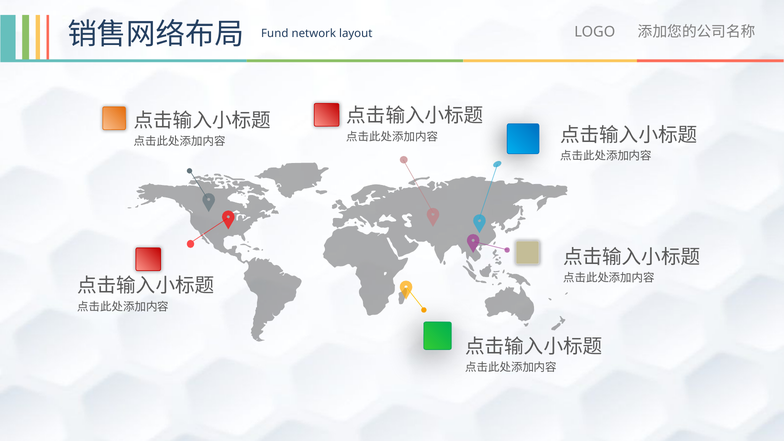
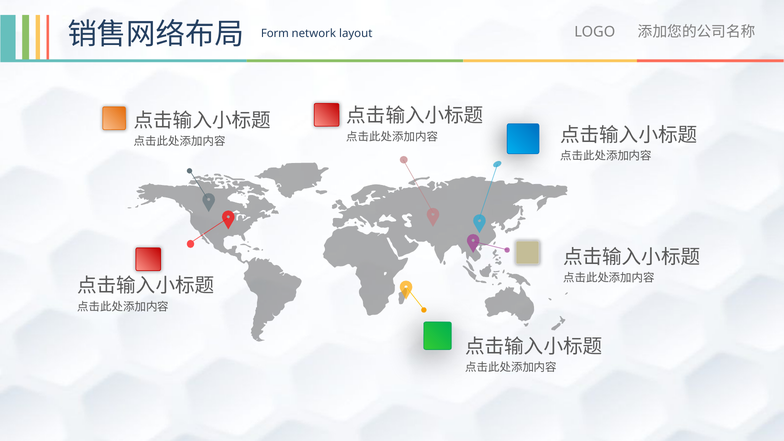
Fund: Fund -> Form (275, 33)
